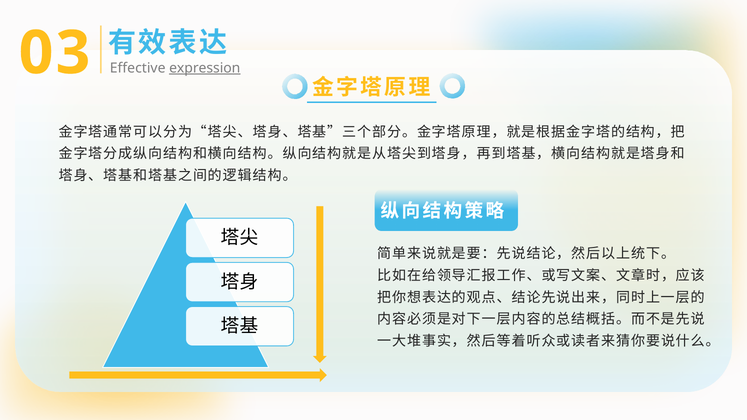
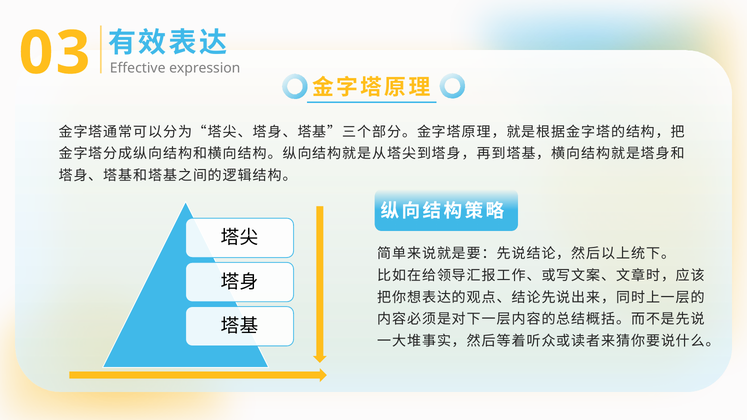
expression underline: present -> none (205, 68)
